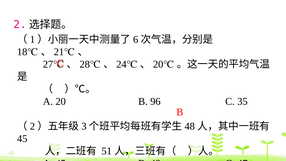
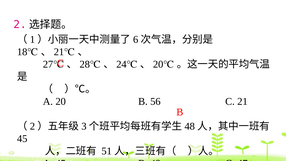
96: 96 -> 56 (155, 101)
35: 35 -> 21 (242, 101)
